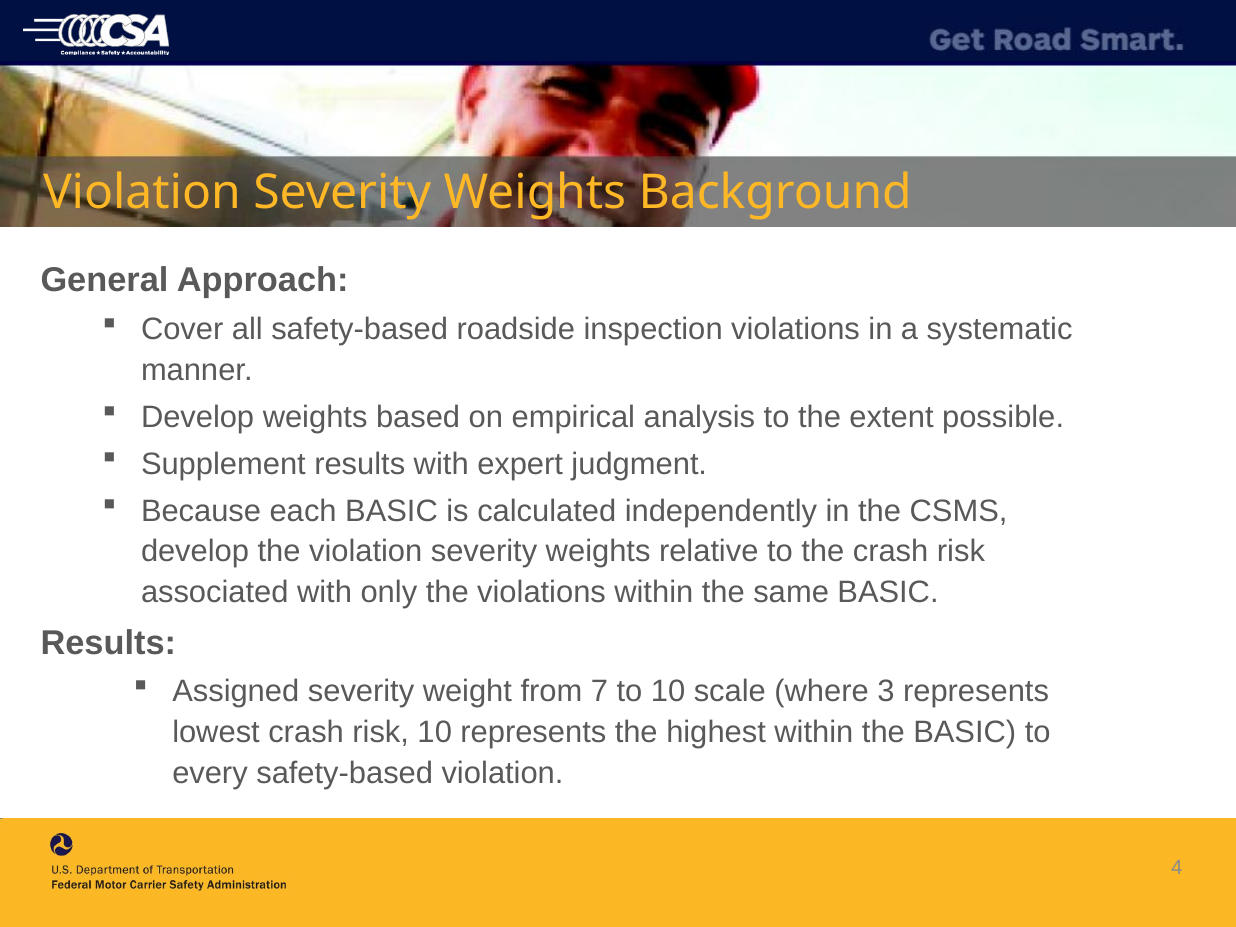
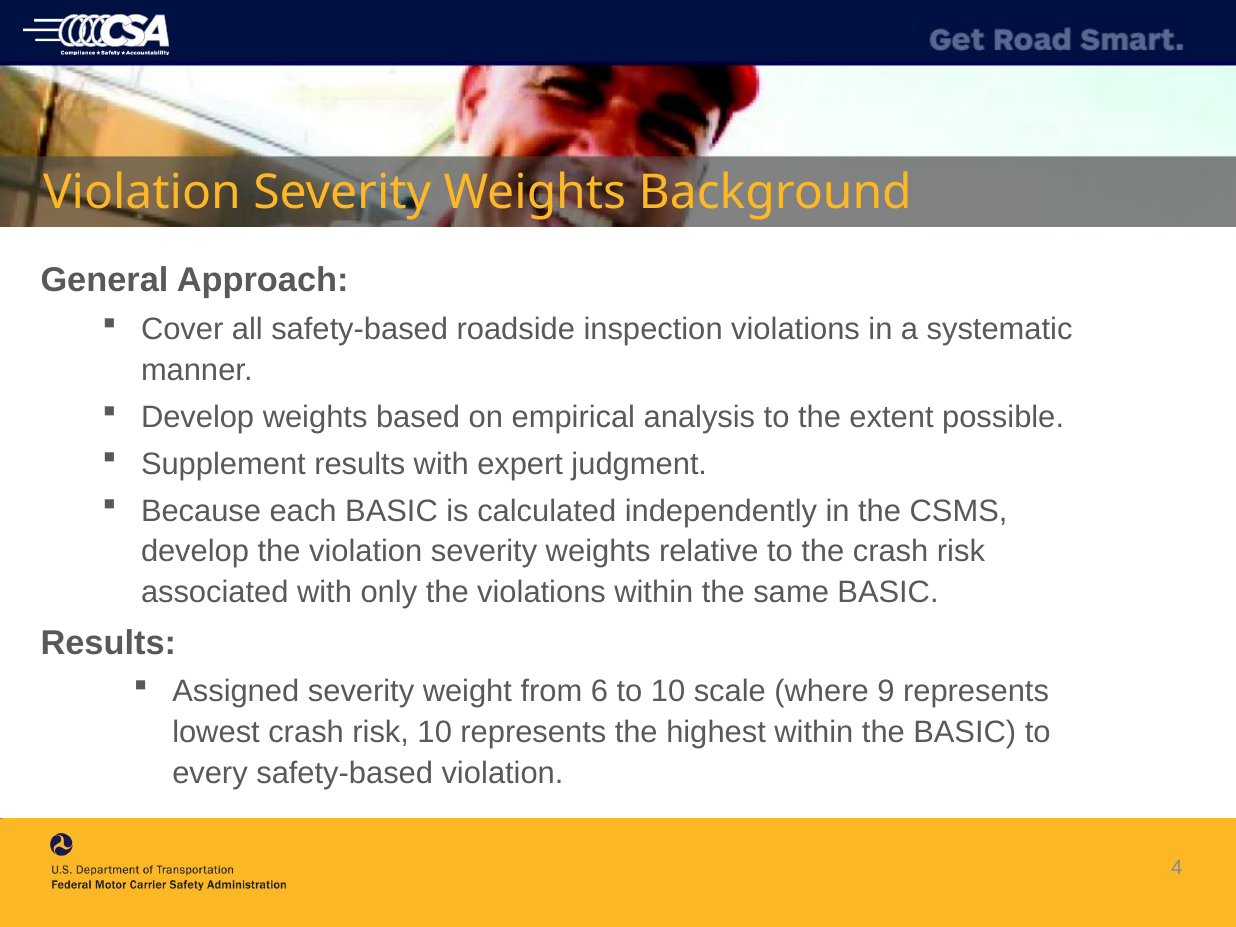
7: 7 -> 6 (600, 692)
3: 3 -> 9 (886, 692)
